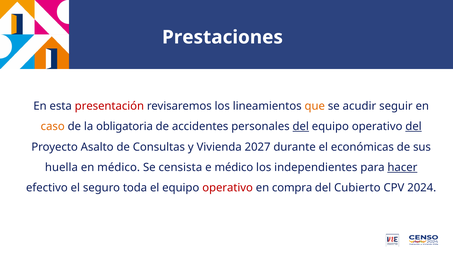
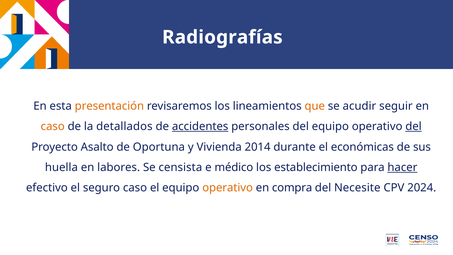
Prestaciones: Prestaciones -> Radiografías (222, 37)
presentación colour: red -> orange (109, 106)
obligatoria: obligatoria -> detallados (124, 126)
accidentes underline: none -> present (200, 126)
del underline: present -> none (301, 126)
Consultas: Consultas -> Oportuna (159, 147)
2027: 2027 -> 2014 (258, 147)
en médico: médico -> labores (119, 167)
independientes: independientes -> establecimiento (316, 167)
seguro toda: toda -> caso (135, 188)
operativo colour: red -> orange (228, 188)
Cubierto: Cubierto -> Necesite (357, 188)
